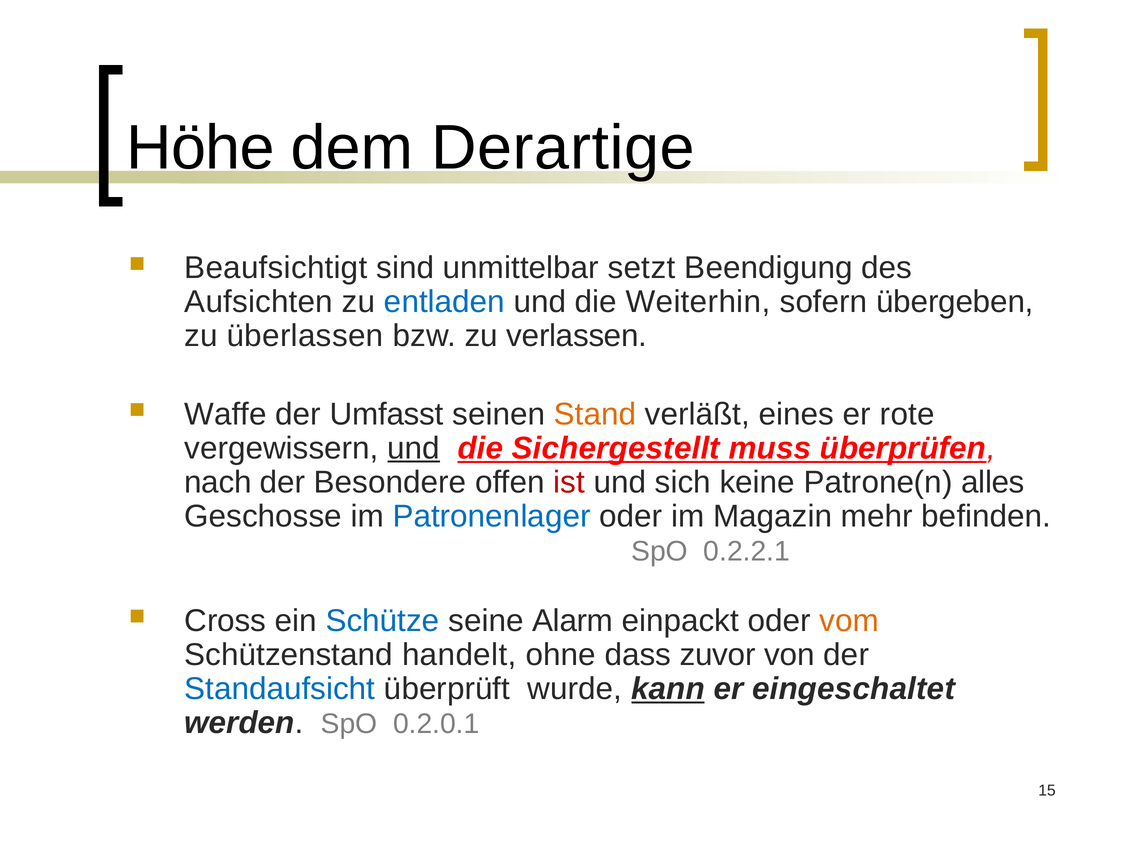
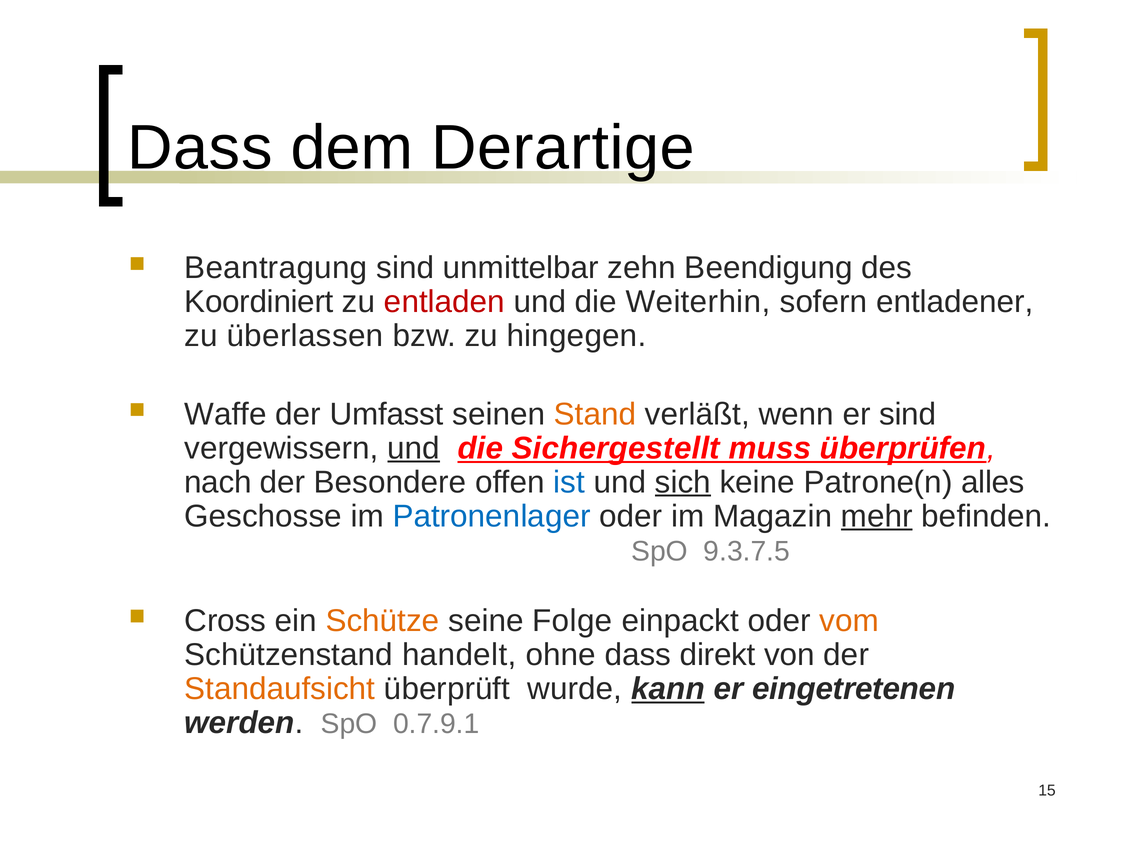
Höhe: Höhe -> Dass (200, 148)
Beaufsichtigt: Beaufsichtigt -> Beantragung (276, 268)
setzt: setzt -> zehn (642, 268)
Aufsichten: Aufsichten -> Koordiniert (259, 302)
entladen colour: blue -> red (444, 302)
übergeben: übergeben -> entladener (955, 302)
verlassen: verlassen -> hingegen (577, 336)
eines: eines -> wenn (796, 414)
er rote: rote -> sind (908, 414)
ist colour: red -> blue (569, 482)
sich underline: none -> present (683, 482)
mehr underline: none -> present (877, 516)
0.2.2.1: 0.2.2.1 -> 9.3.7.5 (747, 551)
Schütze colour: blue -> orange (383, 621)
Alarm: Alarm -> Folge (572, 621)
zuvor: zuvor -> direkt (718, 655)
Standaufsicht colour: blue -> orange (280, 689)
eingeschaltet: eingeschaltet -> eingetretenen (854, 689)
0.2.0.1: 0.2.0.1 -> 0.7.9.1 (436, 724)
